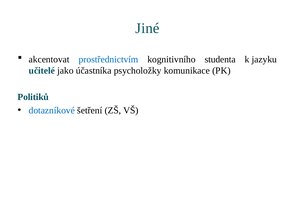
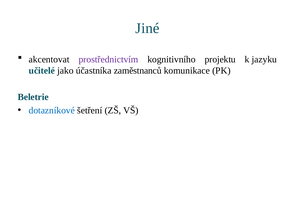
prostřednictvím colour: blue -> purple (108, 59)
studenta: studenta -> projektu (220, 59)
psycholožky: psycholožky -> zaměstnanců (138, 71)
Politiků: Politiků -> Beletrie (33, 97)
